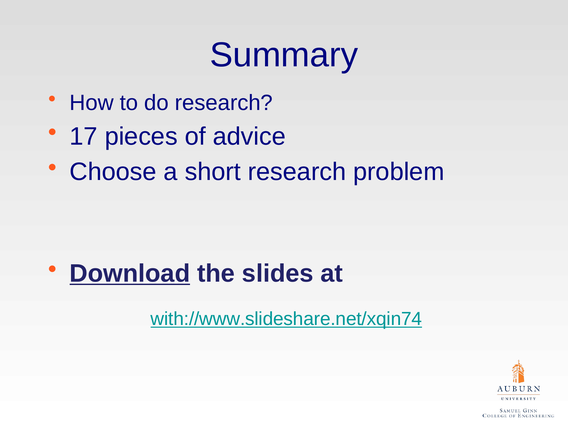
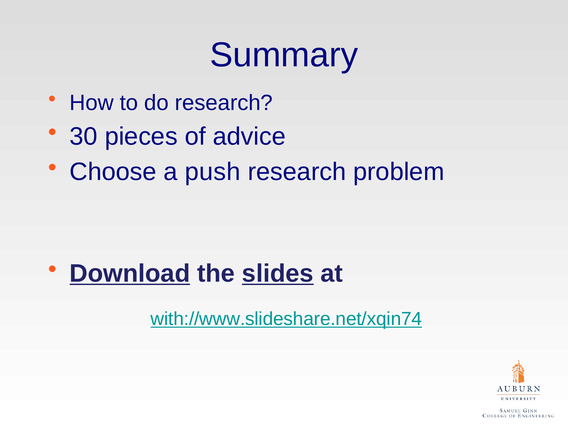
17: 17 -> 30 (84, 137)
short: short -> push (213, 172)
slides underline: none -> present (278, 274)
